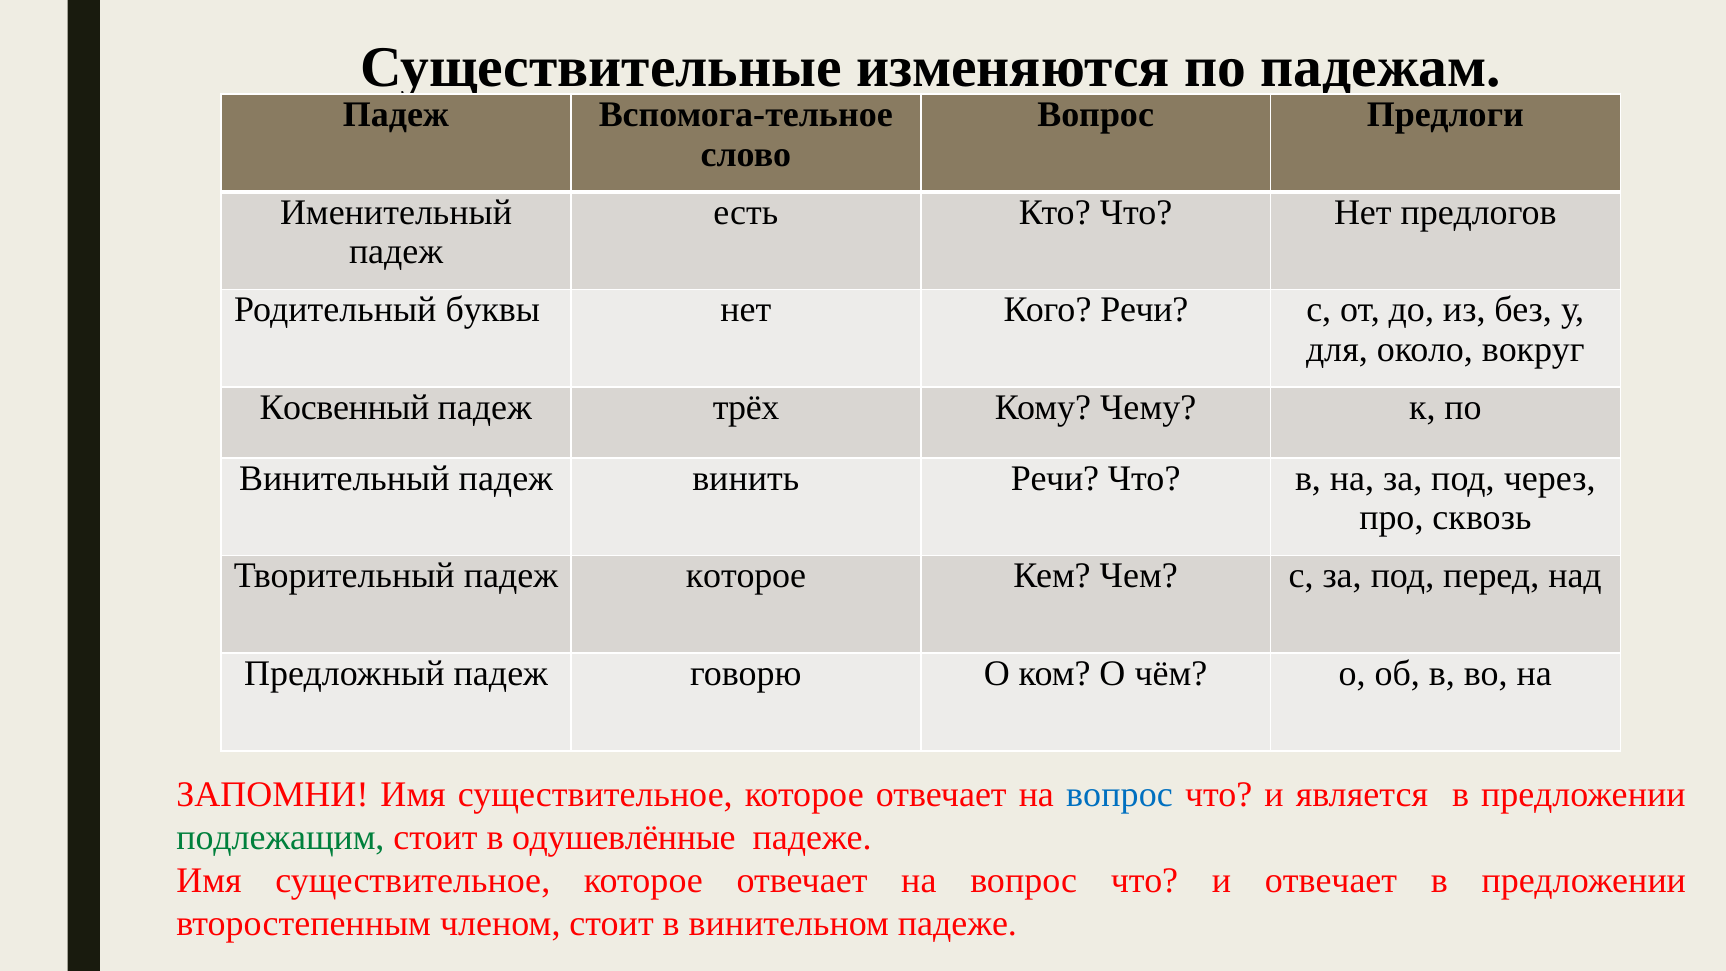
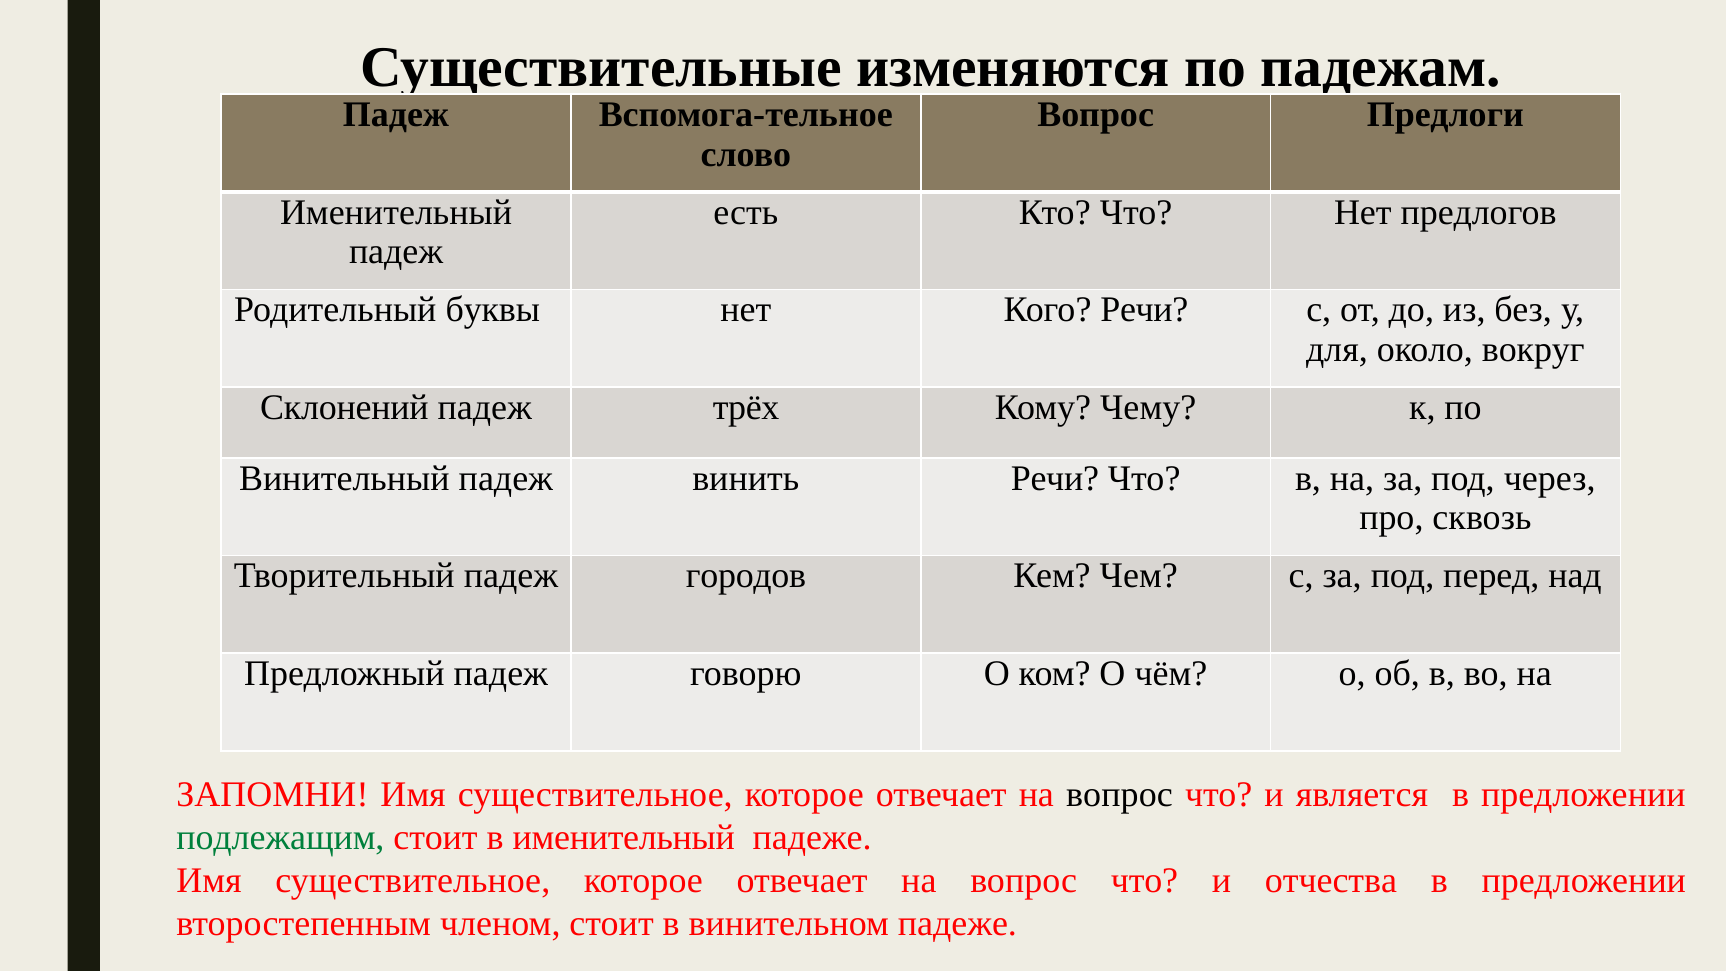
Косвенный: Косвенный -> Склонений (344, 407)
падеж которое: которое -> городов (746, 576)
вопрос colour: blue -> black (1119, 794)
в одушевлённые: одушевлённые -> именительный (624, 837)
и отвечает: отвечает -> отчества (1331, 881)
